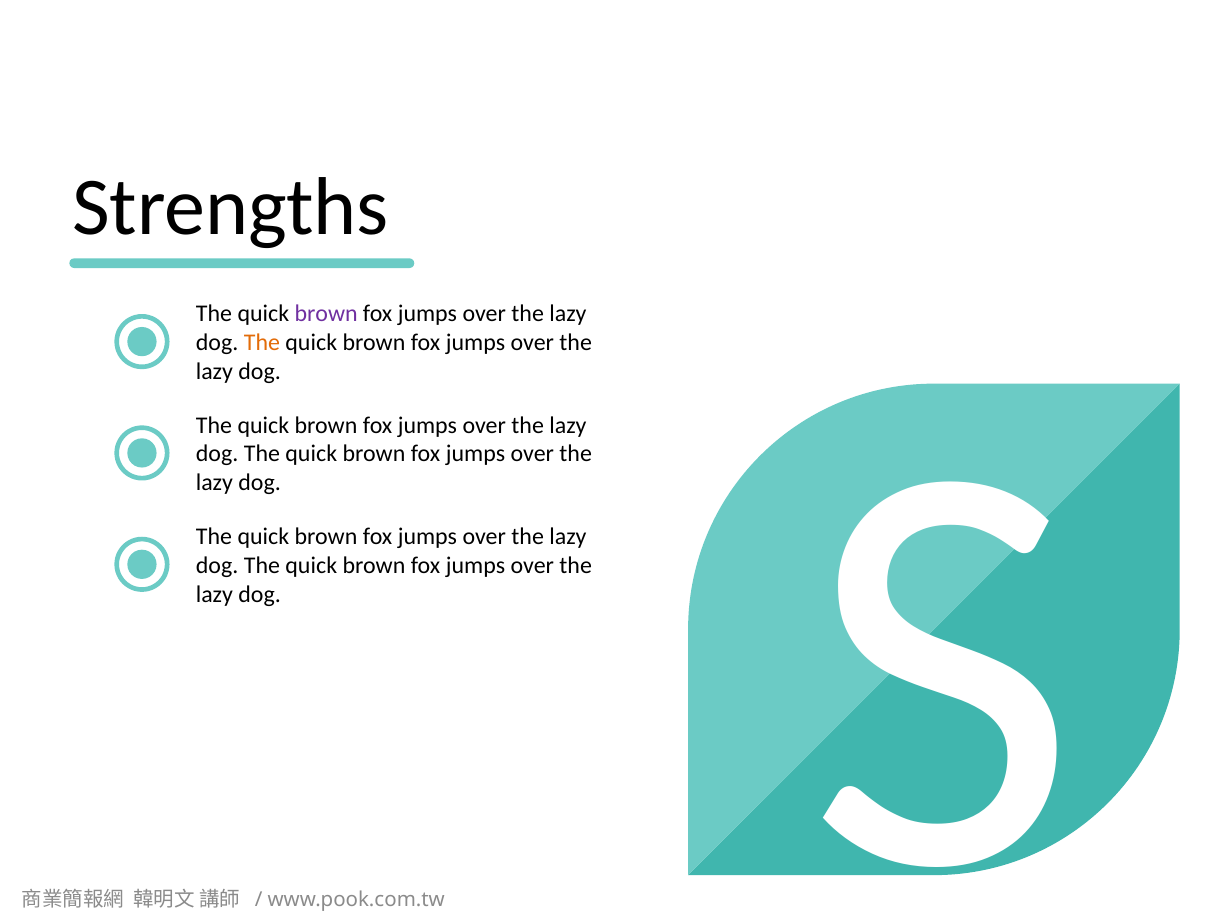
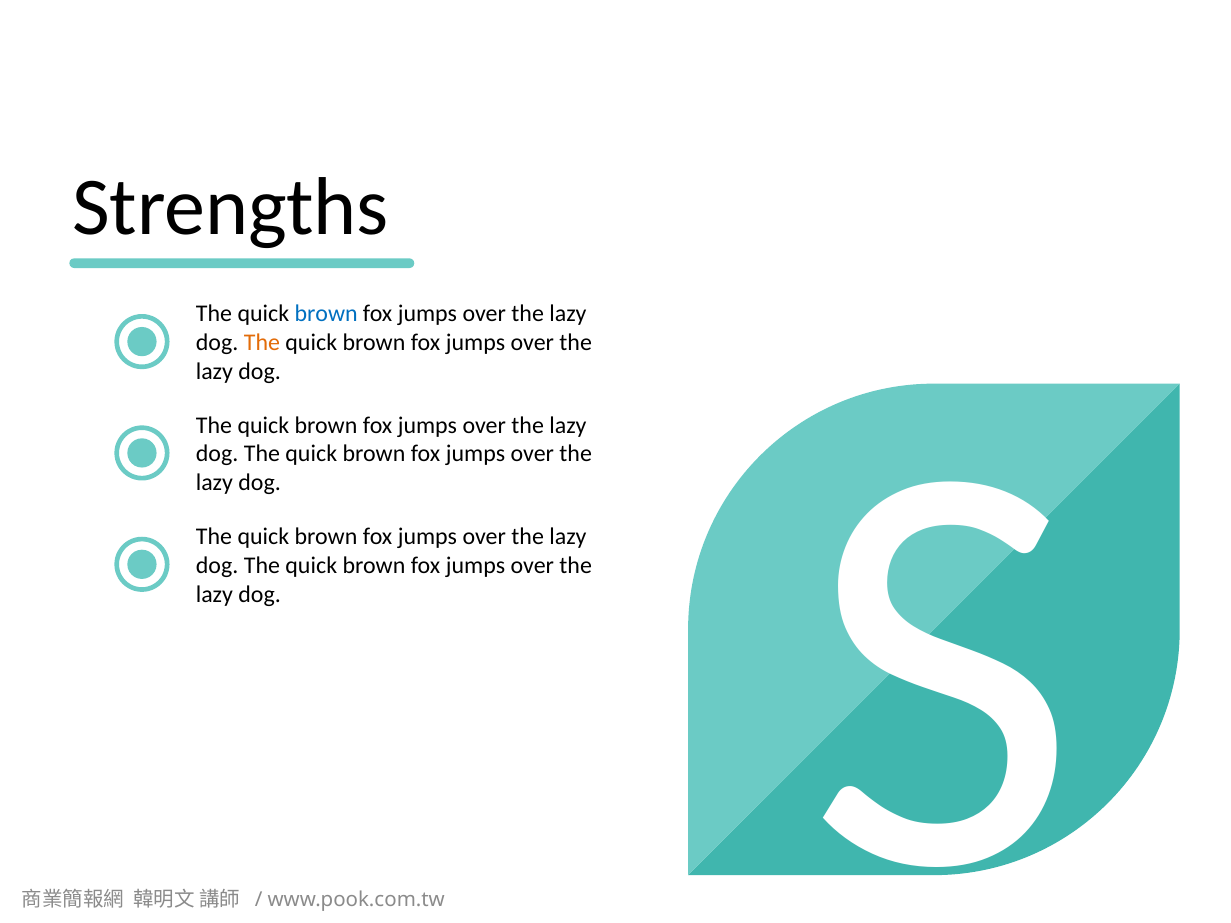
brown colour: purple -> blue (326, 314)
